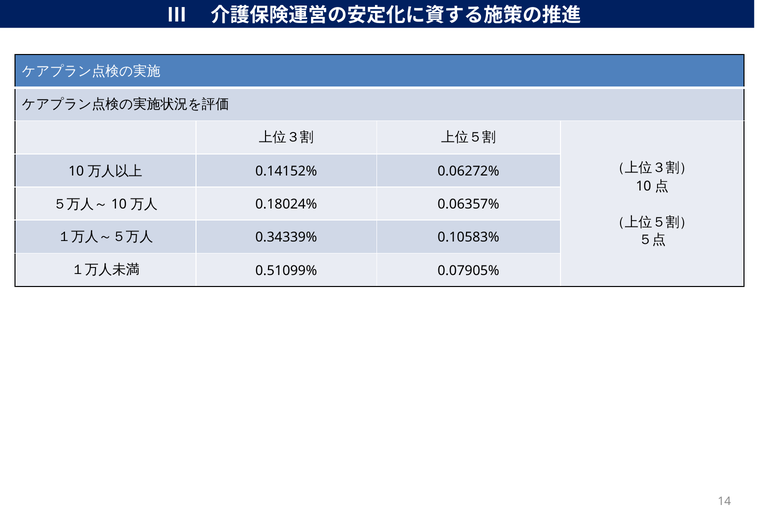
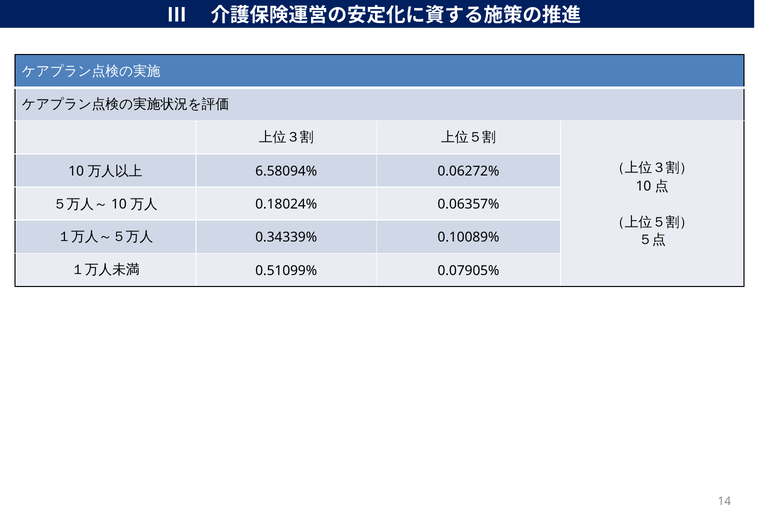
0.14152%: 0.14152% -> 6.58094% (286, 171)
0.10583%: 0.10583% -> 0.10089% (468, 237)
